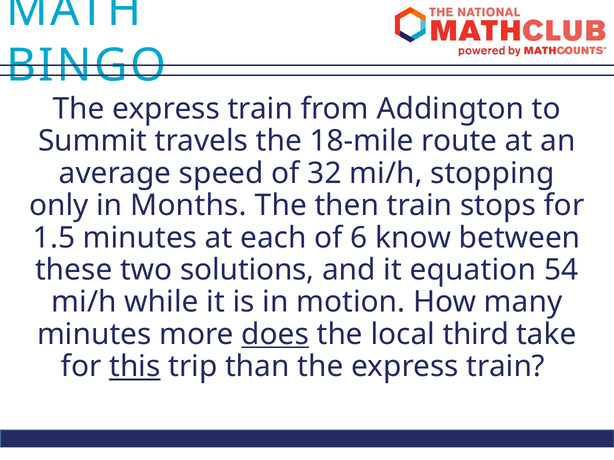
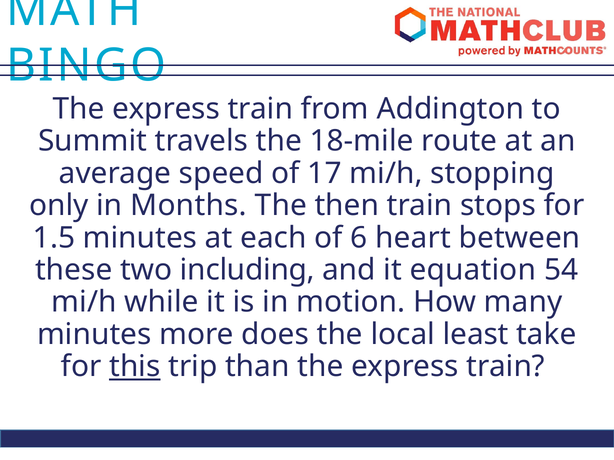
32: 32 -> 17 (325, 173)
know: know -> heart (413, 238)
solutions: solutions -> including (247, 270)
does underline: present -> none (275, 335)
third: third -> least (476, 335)
